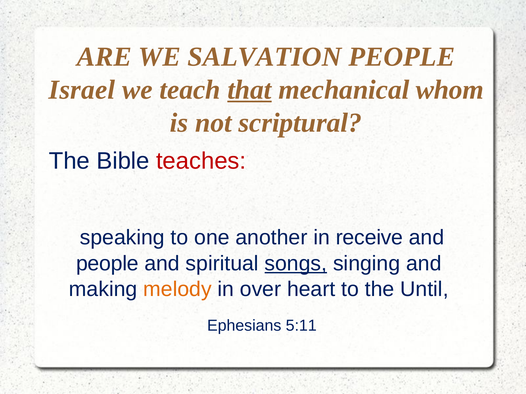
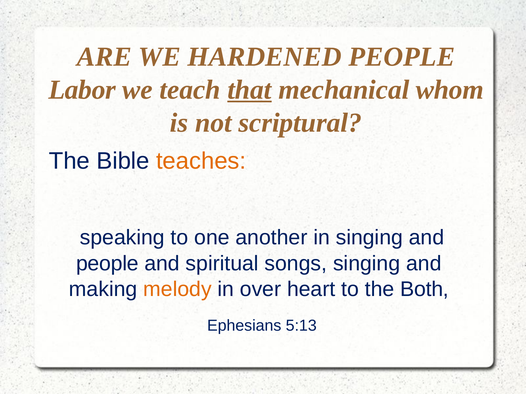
SALVATION: SALVATION -> HARDENED (265, 57)
Israel: Israel -> Labor (82, 90)
teaches colour: red -> orange (201, 161)
in receive: receive -> singing (369, 238)
songs underline: present -> none (296, 264)
Until: Until -> Both (425, 289)
5:11: 5:11 -> 5:13 (301, 326)
